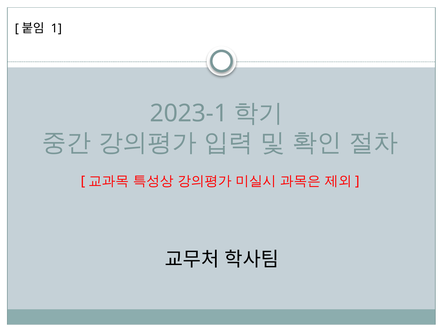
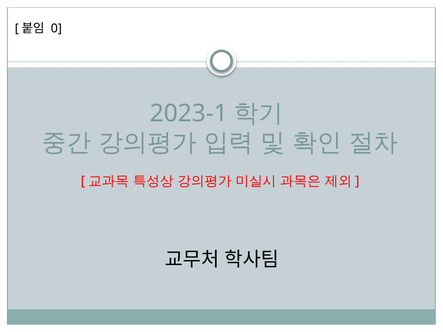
1: 1 -> 0 (56, 29)
